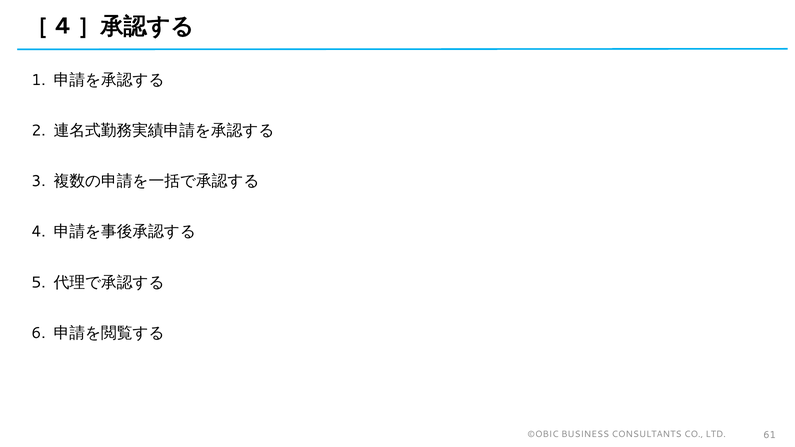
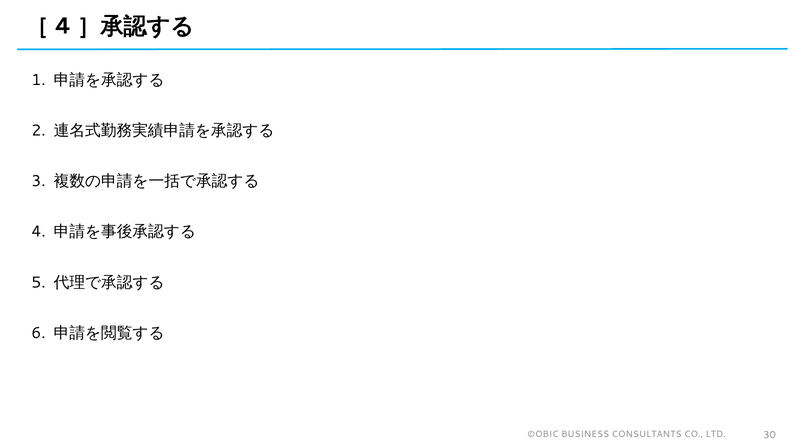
61: 61 -> 30 (770, 435)
